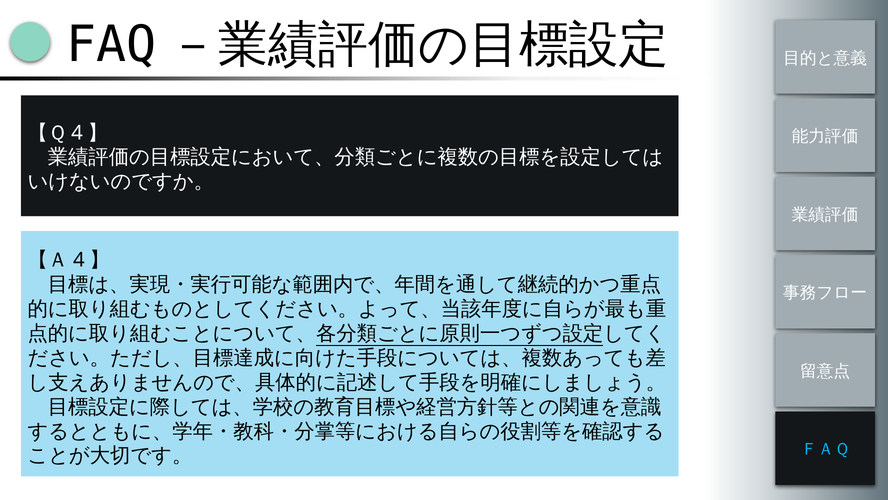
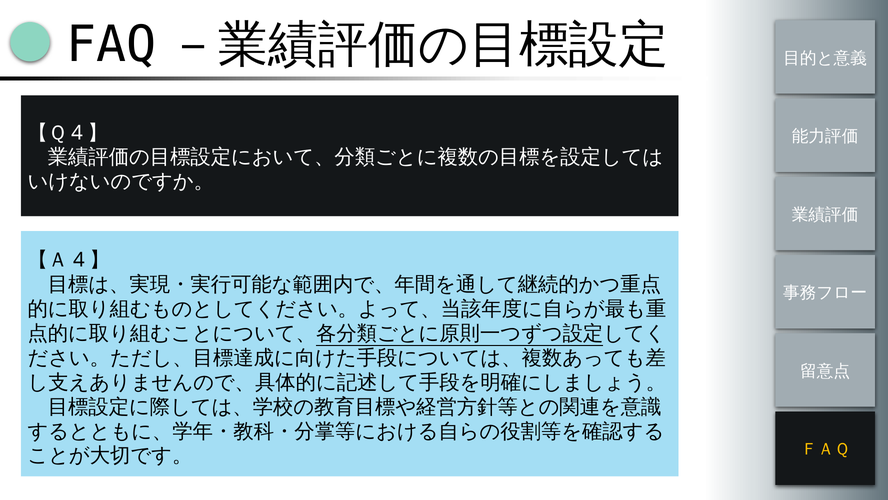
ＦＡＱ colour: light blue -> yellow (825, 449)
